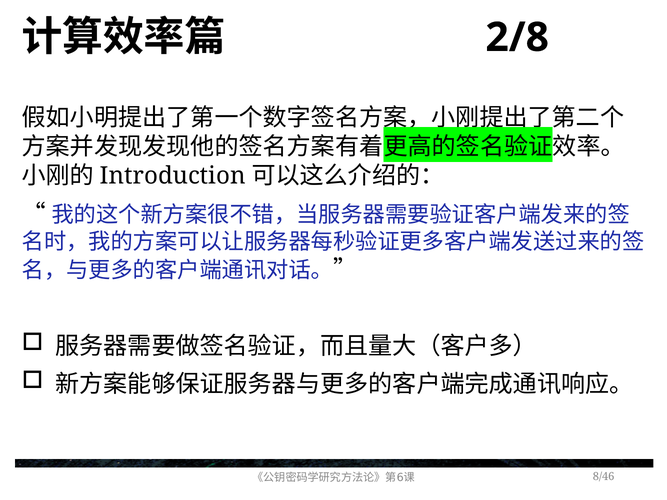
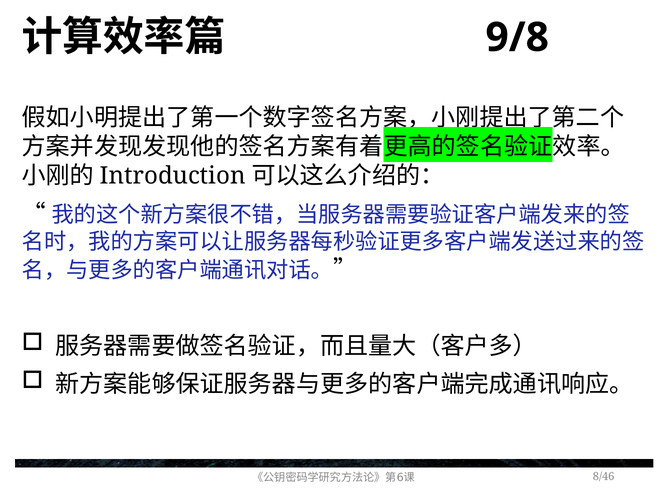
2/8: 2/8 -> 9/8 (517, 37)
